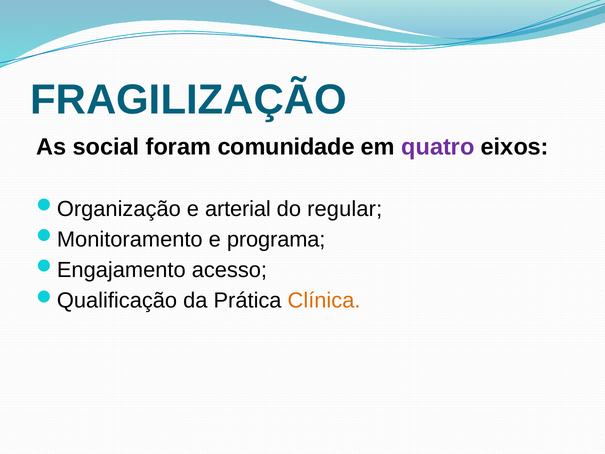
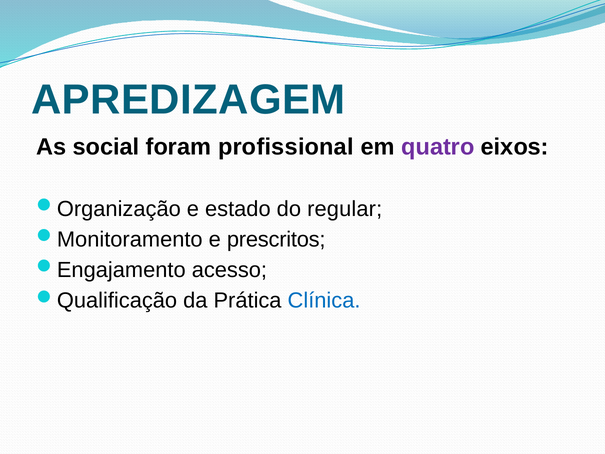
FRAGILIZAÇÃO: FRAGILIZAÇÃO -> APREDIZAGEM (188, 100)
comunidade: comunidade -> profissional (286, 147)
arterial: arterial -> estado (238, 209)
programa: programa -> prescritos (276, 239)
Clínica colour: orange -> blue (324, 301)
